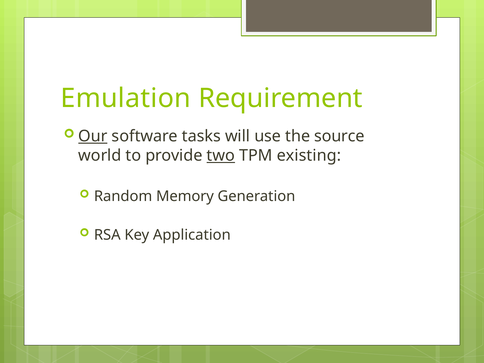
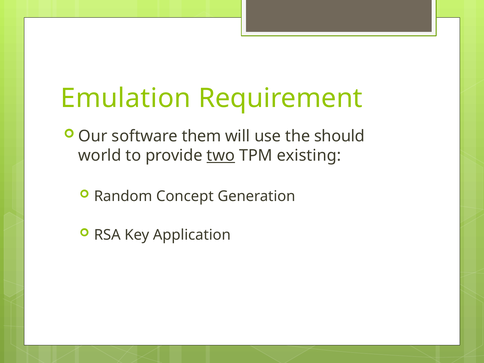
Our underline: present -> none (93, 136)
tasks: tasks -> them (201, 136)
source: source -> should (339, 136)
Memory: Memory -> Concept (185, 196)
